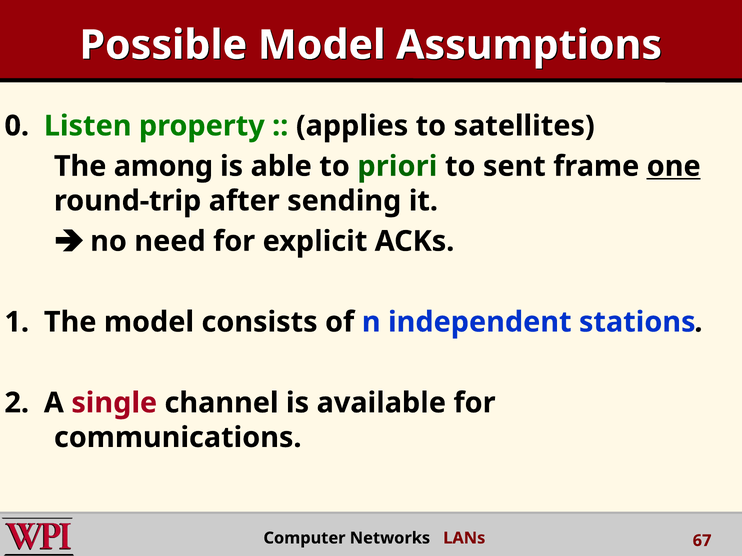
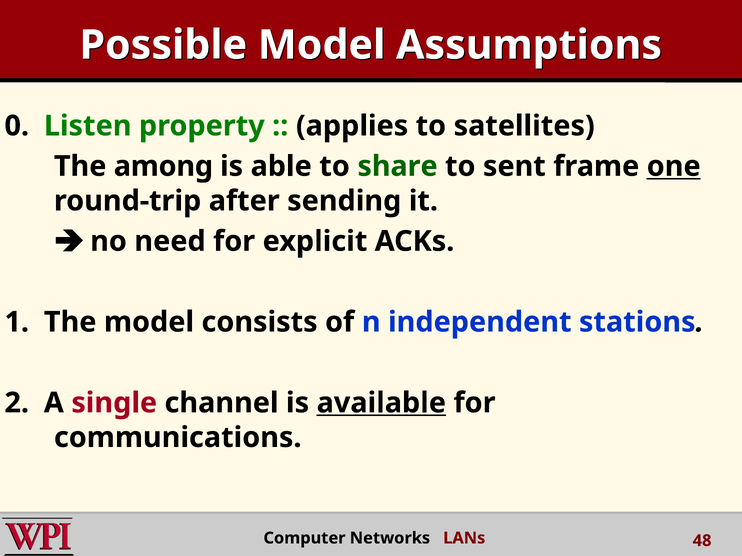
priori: priori -> share (398, 166)
available underline: none -> present (381, 403)
67: 67 -> 48 (702, 541)
